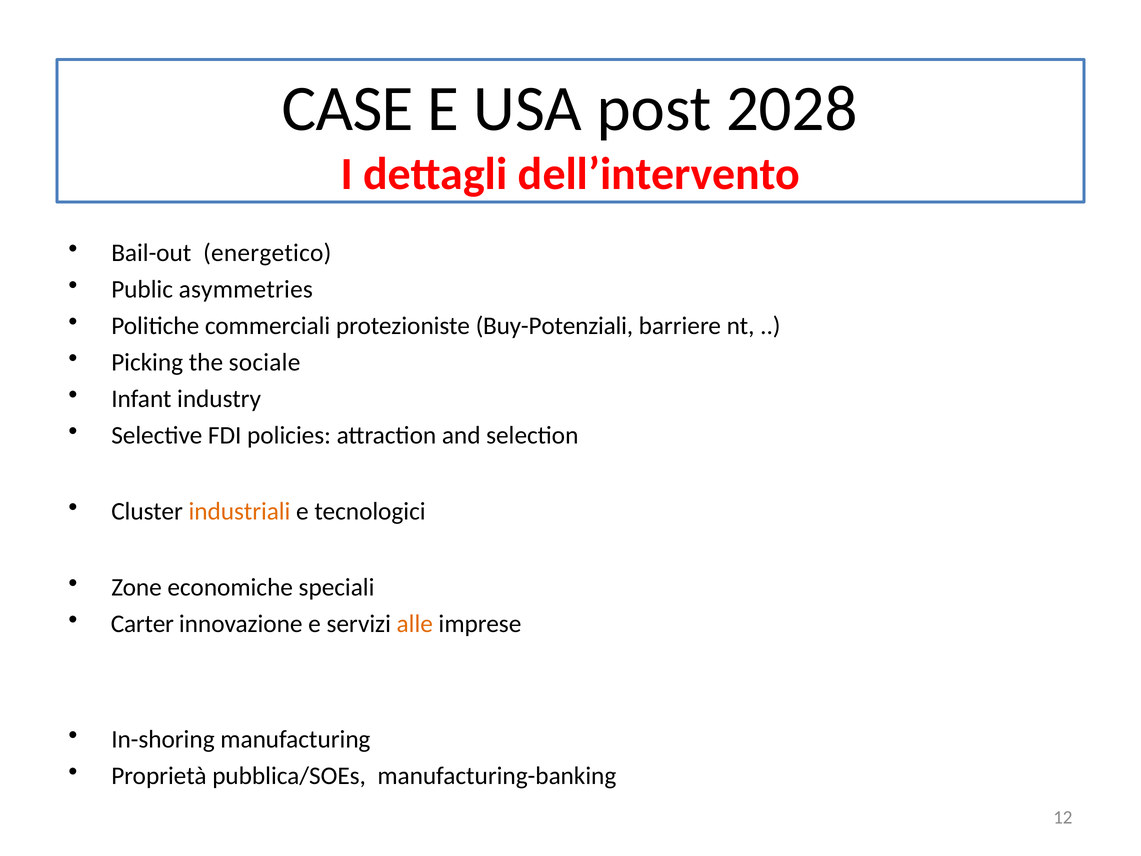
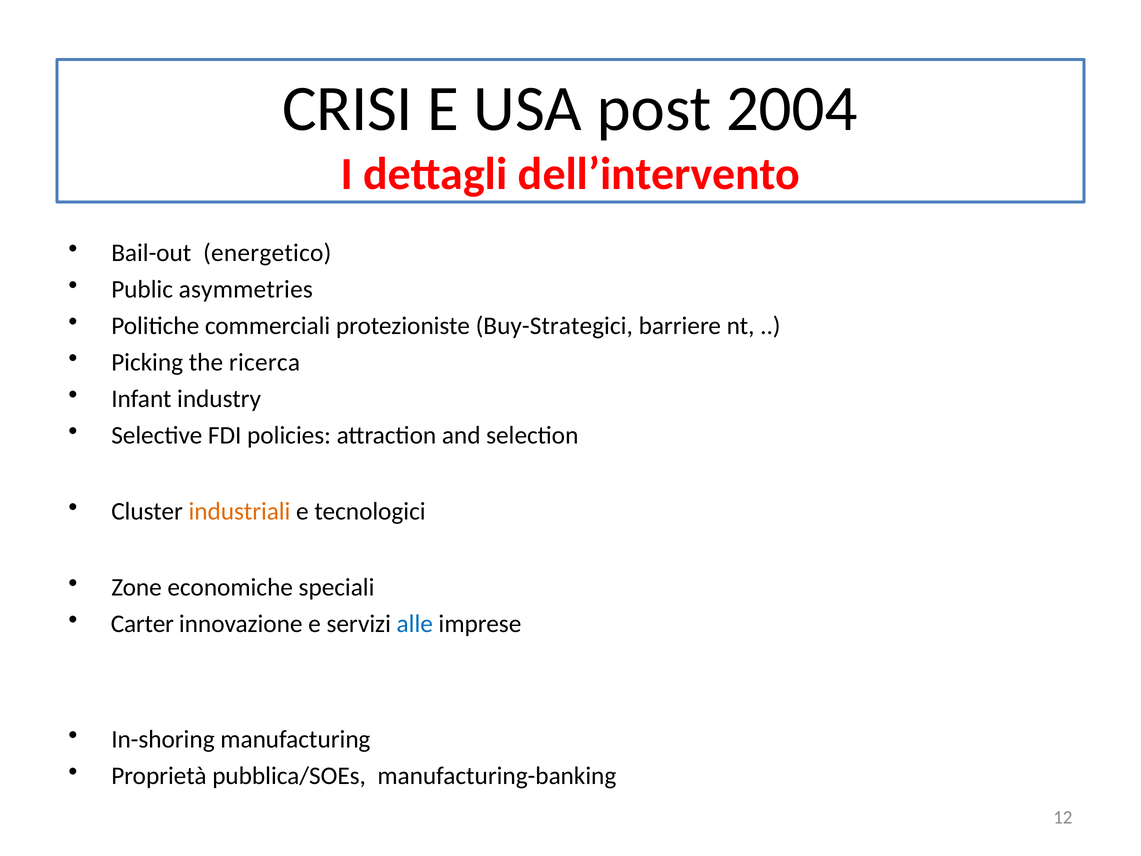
CASE: CASE -> CRISI (347, 109)
2028: 2028 -> 2004 (792, 109)
Buy-Potenziali: Buy-Potenziali -> Buy-Strategici (554, 326)
sociale: sociale -> ricerca (265, 362)
alle colour: orange -> blue (415, 624)
